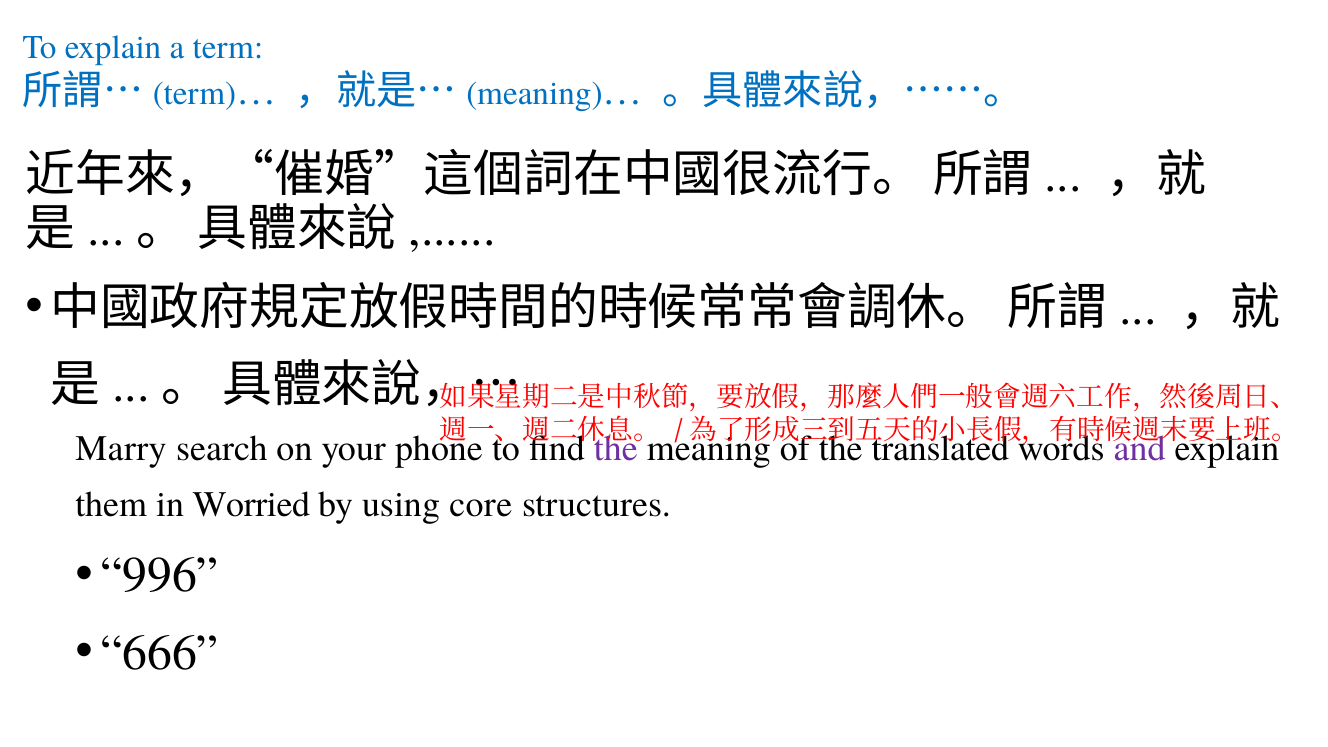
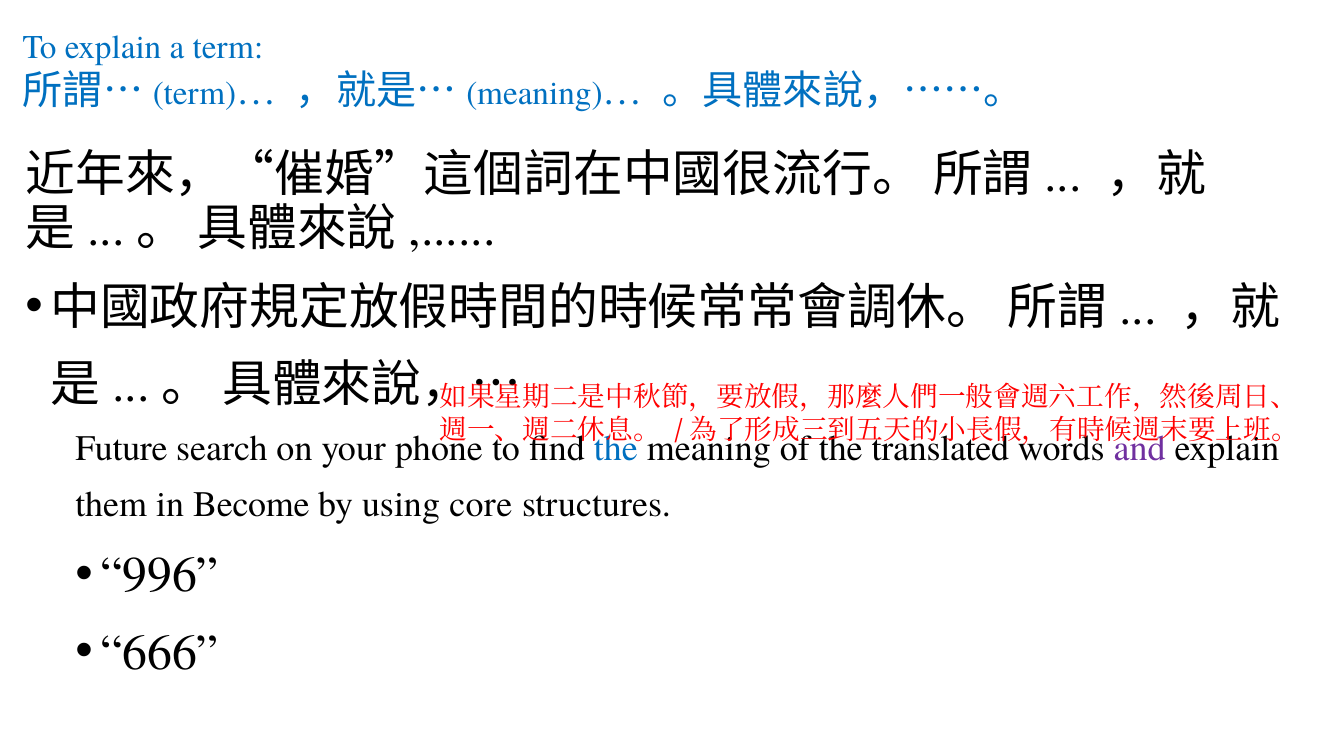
Marry: Marry -> Future (121, 449)
the colour: purple -> blue (616, 449)
Worried: Worried -> Become (251, 505)
